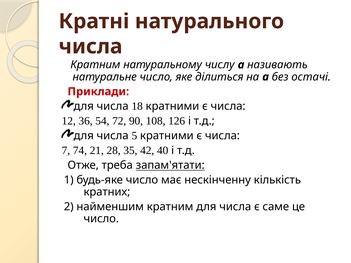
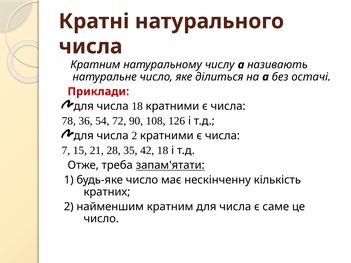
12: 12 -> 78 (69, 121)
числа 5: 5 -> 2 (134, 136)
74: 74 -> 15 (80, 151)
42 40: 40 -> 18 (163, 151)
